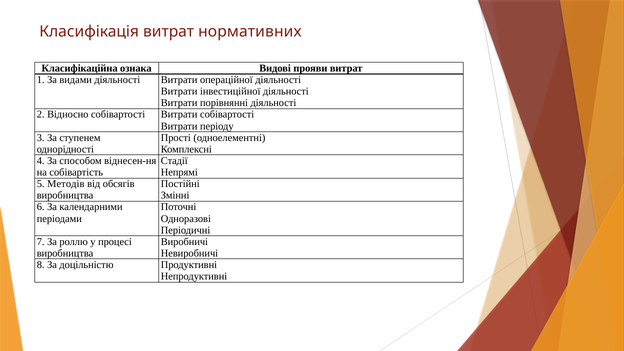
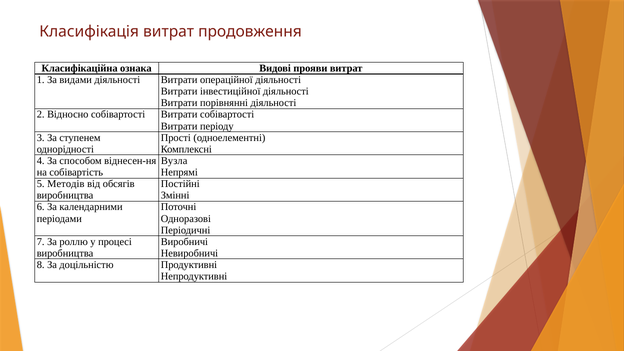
нормативних: нормативних -> продовження (250, 32)
Стадії: Стадії -> Вузла (174, 161)
